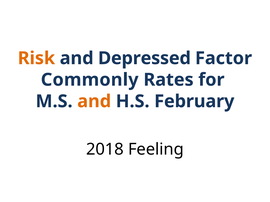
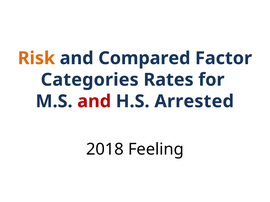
Depressed: Depressed -> Compared (144, 58)
Commonly: Commonly -> Categories (90, 80)
and colour: orange -> red (94, 102)
February: February -> Arrested (194, 102)
